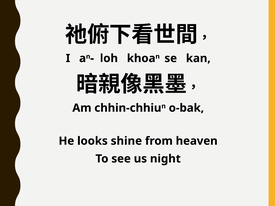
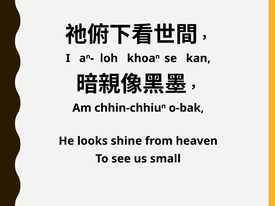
night: night -> small (165, 159)
